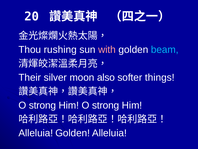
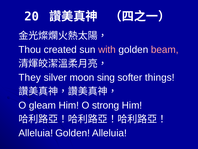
rushing: rushing -> created (60, 50)
beam colour: light blue -> pink (165, 50)
Their: Their -> They (30, 77)
also: also -> sing (106, 77)
strong: strong -> gleam (42, 105)
